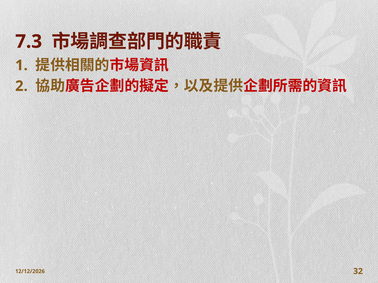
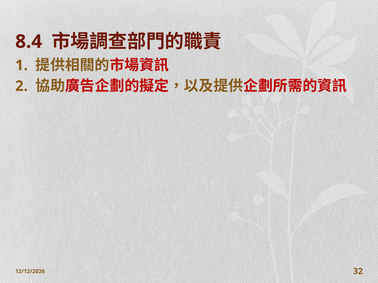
7.3: 7.3 -> 8.4 (29, 42)
